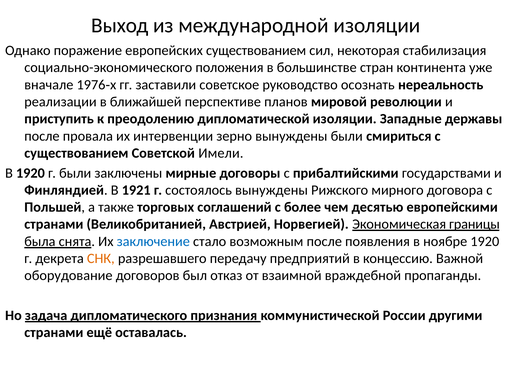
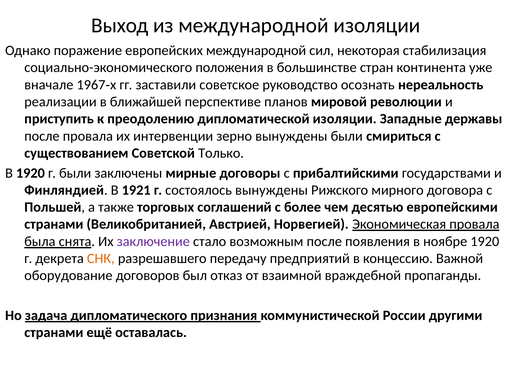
европейских существованием: существованием -> международной (256, 51)
1976: 1976 -> 1967 (91, 85)
Имели: Имели -> Только (221, 153)
Экономическая границы: границы -> провала (474, 224)
заключение colour: blue -> purple (153, 241)
